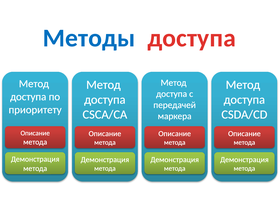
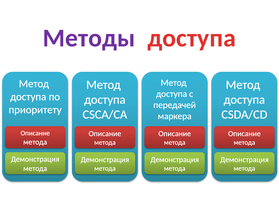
Методы colour: blue -> purple (89, 38)
